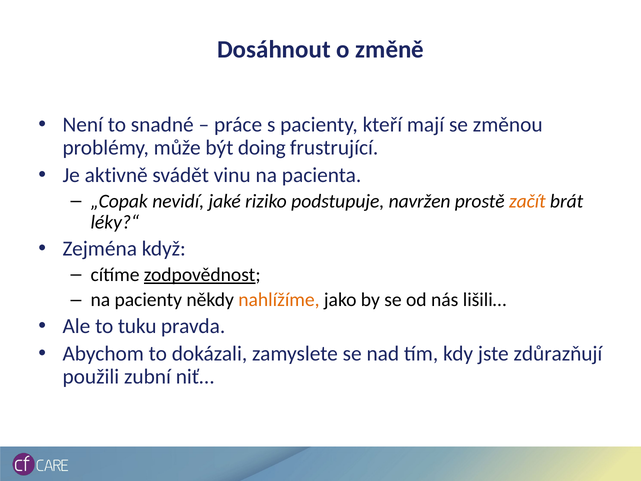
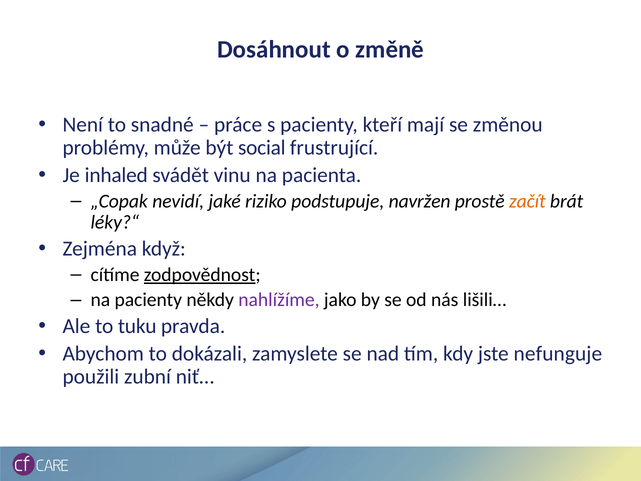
doing: doing -> social (262, 148)
aktivně: aktivně -> inhaled (116, 175)
nahlížíme colour: orange -> purple (279, 300)
zdůrazňují: zdůrazňují -> nefunguje (558, 353)
